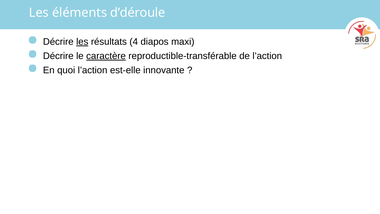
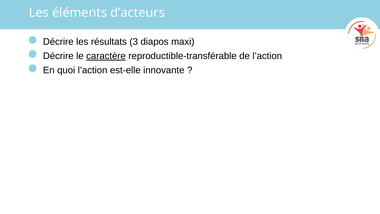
d’déroule: d’déroule -> d’acteurs (138, 13)
les underline: present -> none (82, 42)
4: 4 -> 3 (134, 42)
